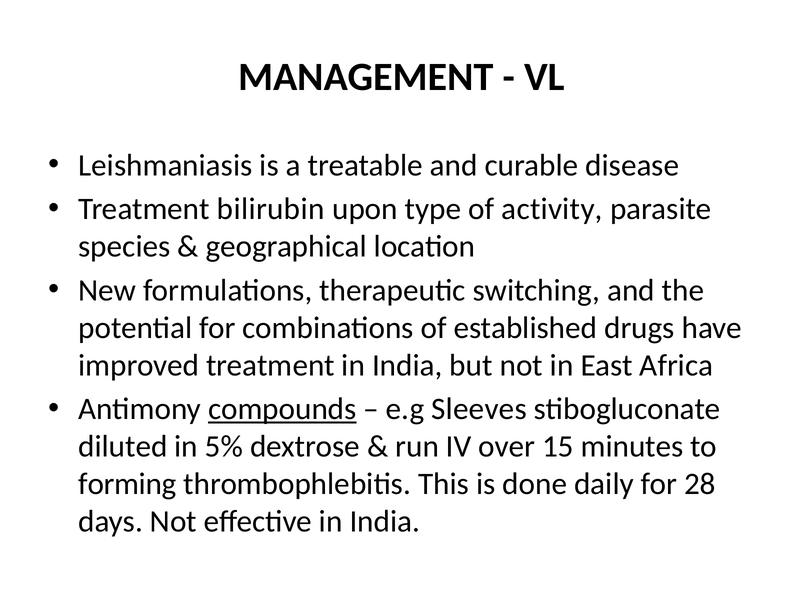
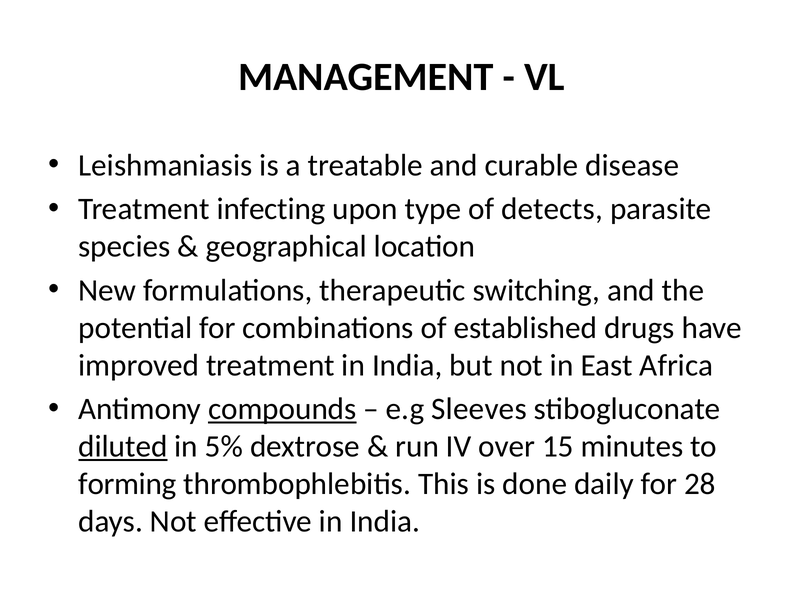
bilirubin: bilirubin -> infecting (271, 209)
activity: activity -> detects (552, 209)
diluted underline: none -> present (123, 447)
